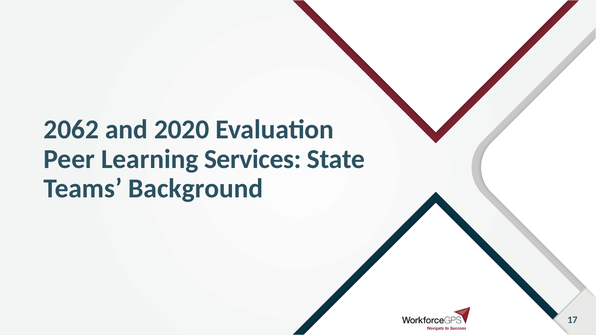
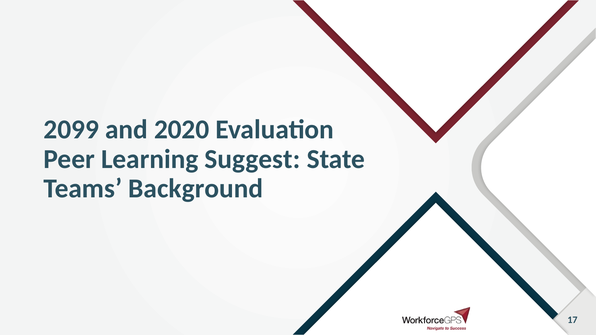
2062: 2062 -> 2099 (71, 130)
Services: Services -> Suggest (252, 159)
